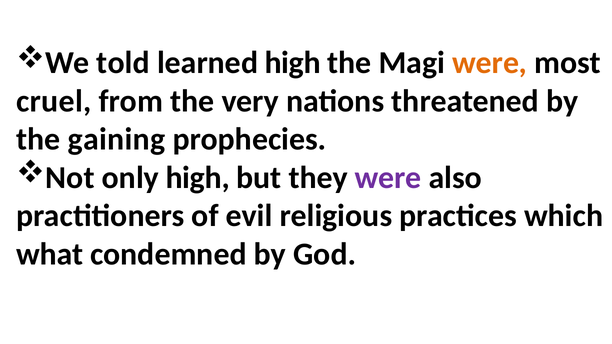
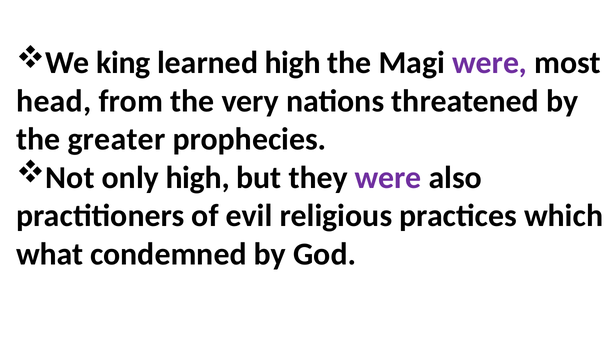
told: told -> king (123, 63)
were colour: orange -> purple (490, 63)
cruel: cruel -> head (54, 101)
gaining: gaining -> greater (116, 139)
